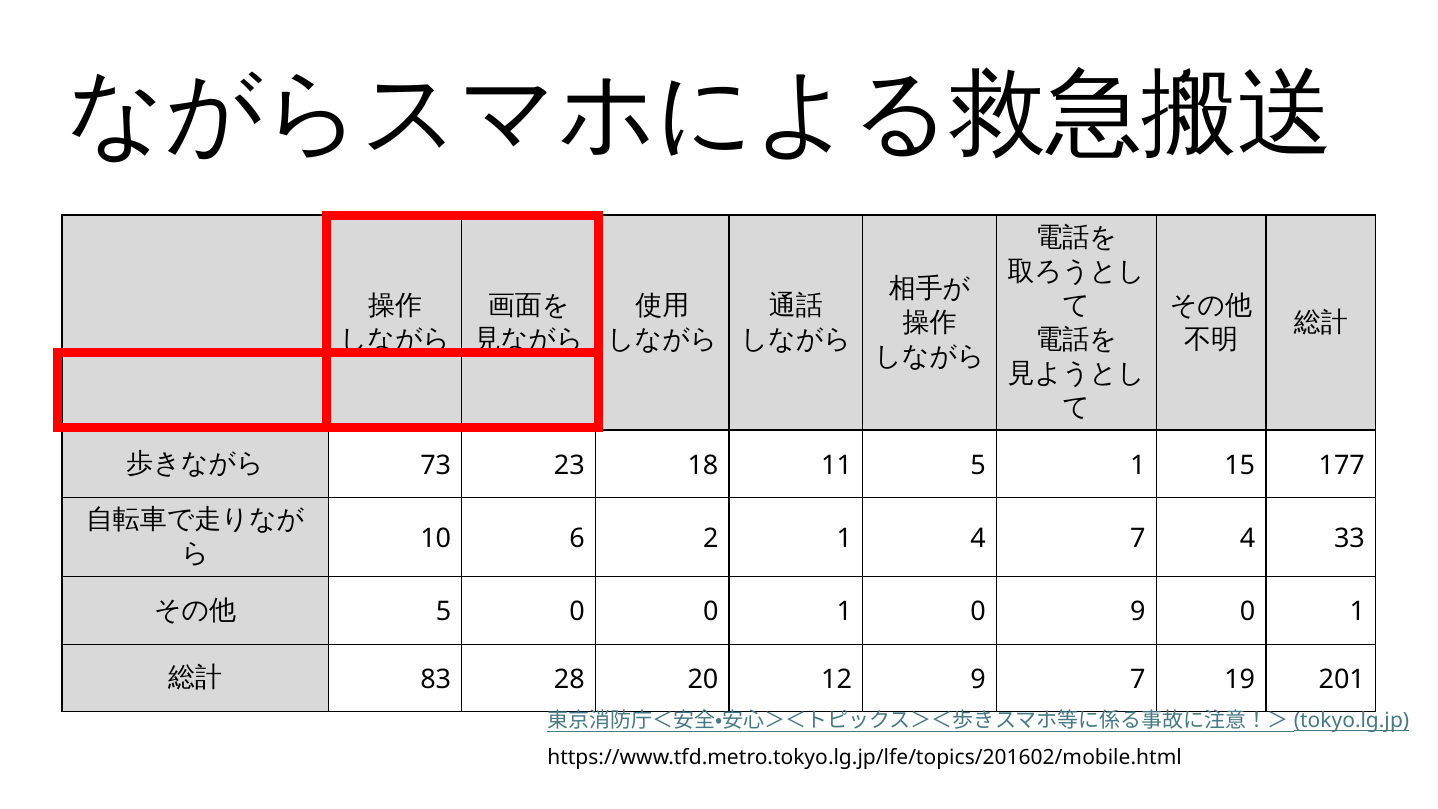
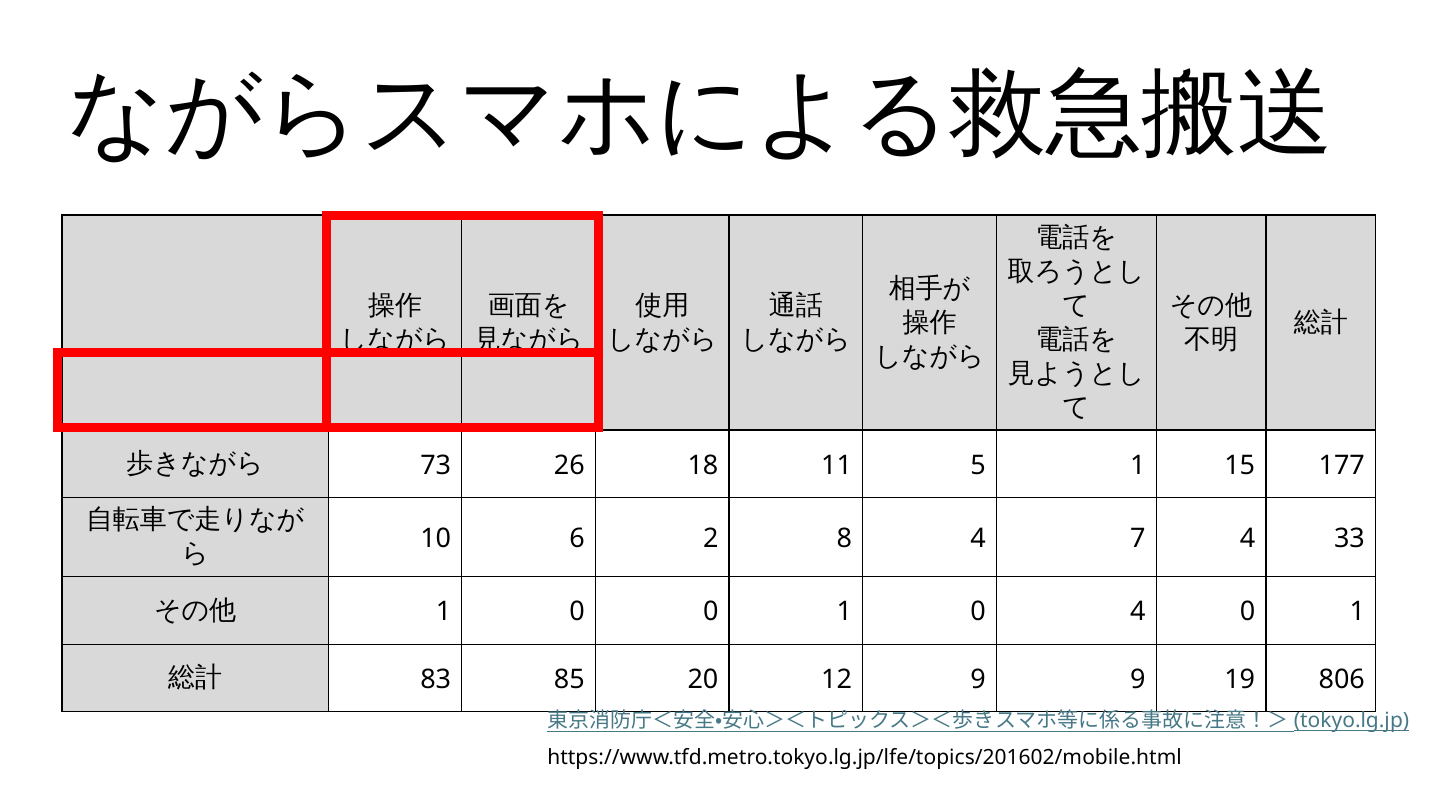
23: 23 -> 26 (569, 465)
2 1: 1 -> 8 (844, 538)
5: 5 -> 1 (444, 612)
0 9: 9 -> 4 (1138, 612)
28: 28 -> 85 (569, 679)
9 7: 7 -> 9 (1138, 679)
201: 201 -> 806 (1342, 679)
